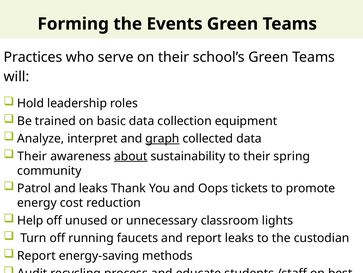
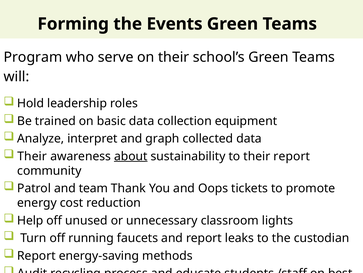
Practices: Practices -> Program (33, 57)
graph underline: present -> none (162, 138)
their spring: spring -> report (292, 156)
and leaks: leaks -> team (93, 188)
